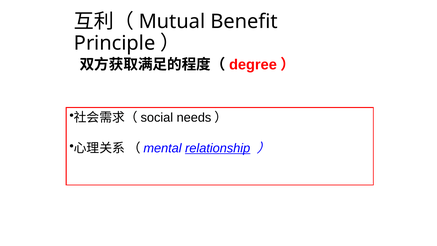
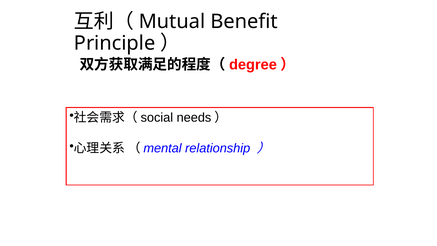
relationship underline: present -> none (218, 148)
